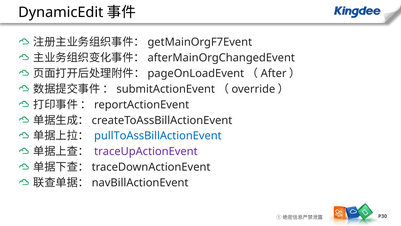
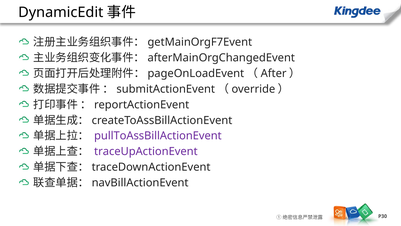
pullToAssBillActionEvent colour: blue -> purple (158, 136)
